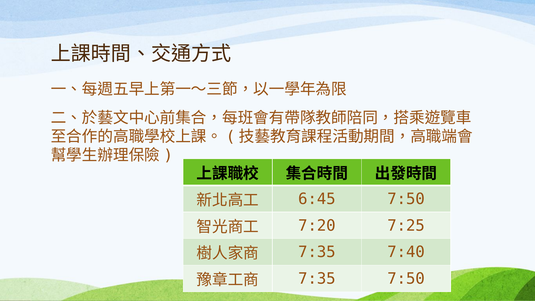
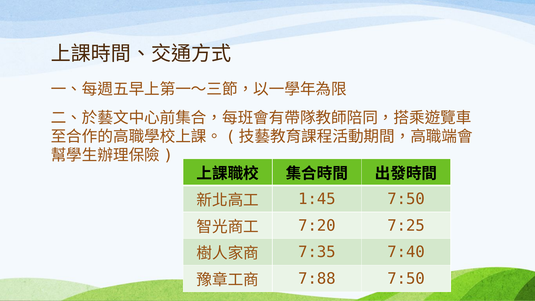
6:45: 6:45 -> 1:45 (317, 199)
7:35: 7:35 -> 7:88 (317, 279)
